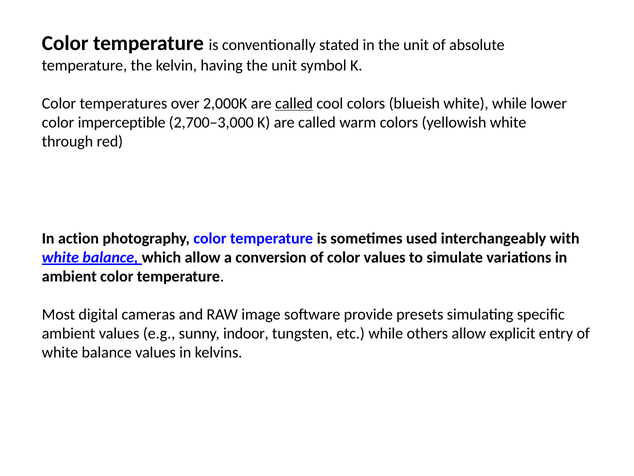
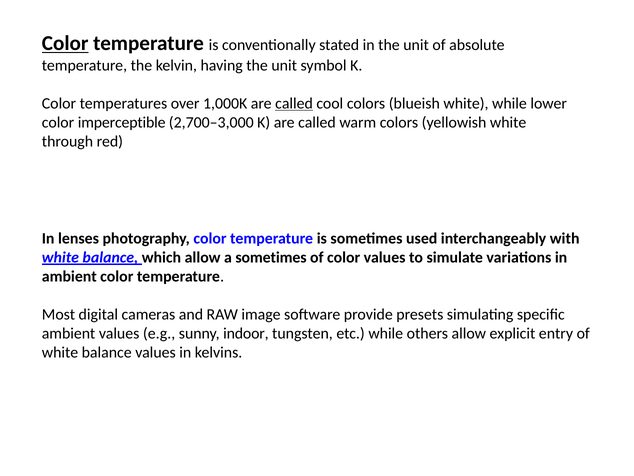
Color underline: none -> present (65, 43)
2,000K: 2,000K -> 1,000K (225, 103)
action: action -> lenses (79, 238)
a conversion: conversion -> sometimes (271, 257)
